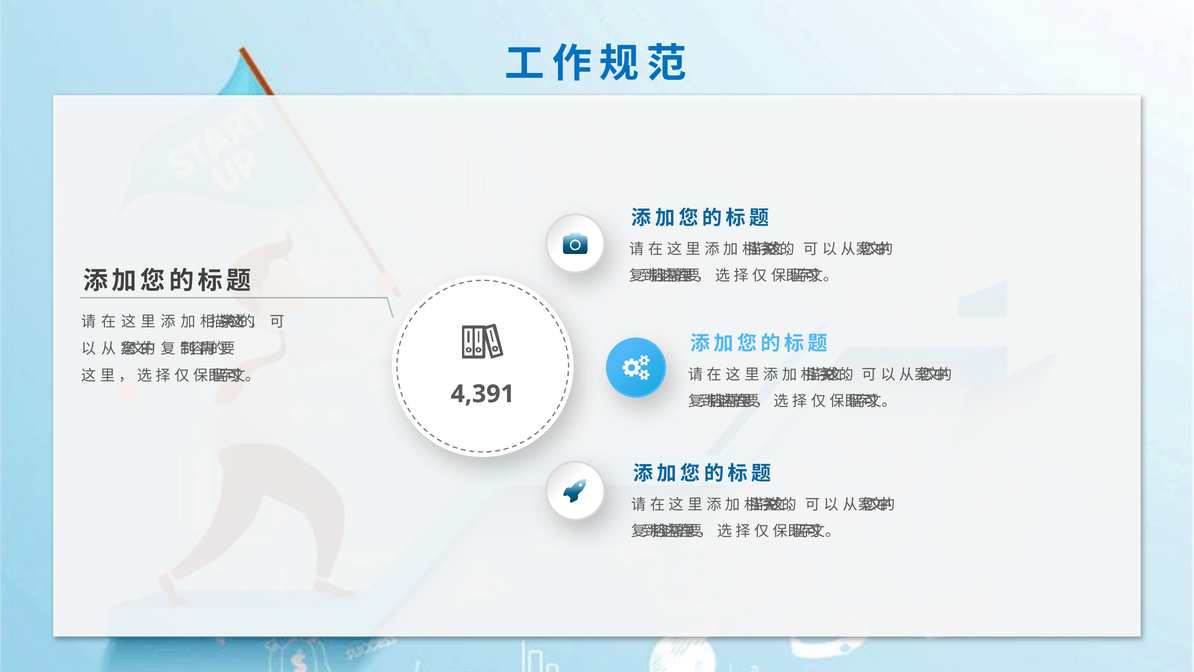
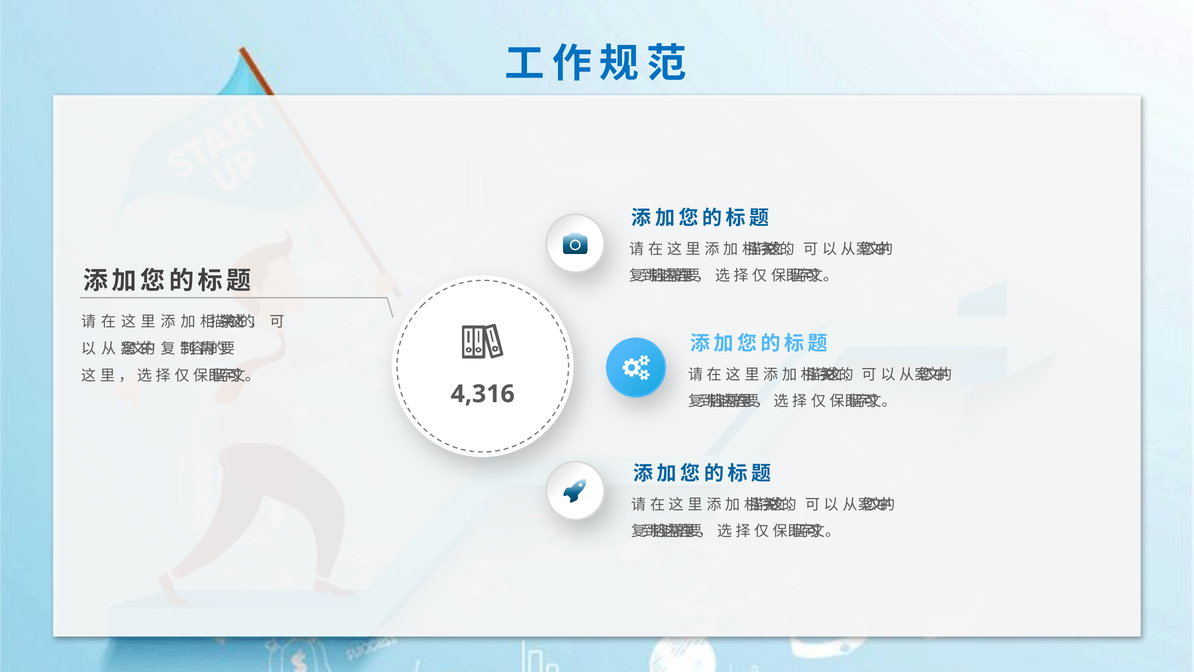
4,391: 4,391 -> 4,316 (483, 394)
